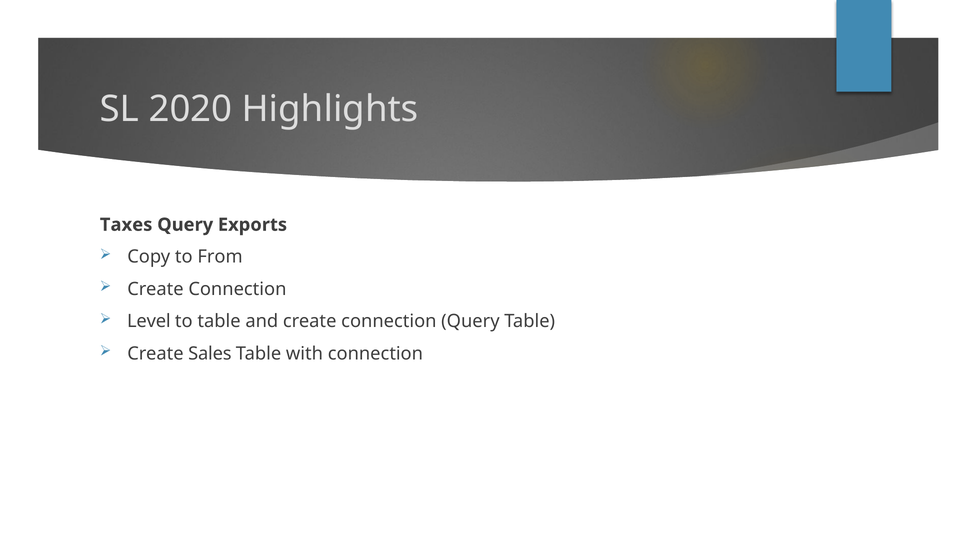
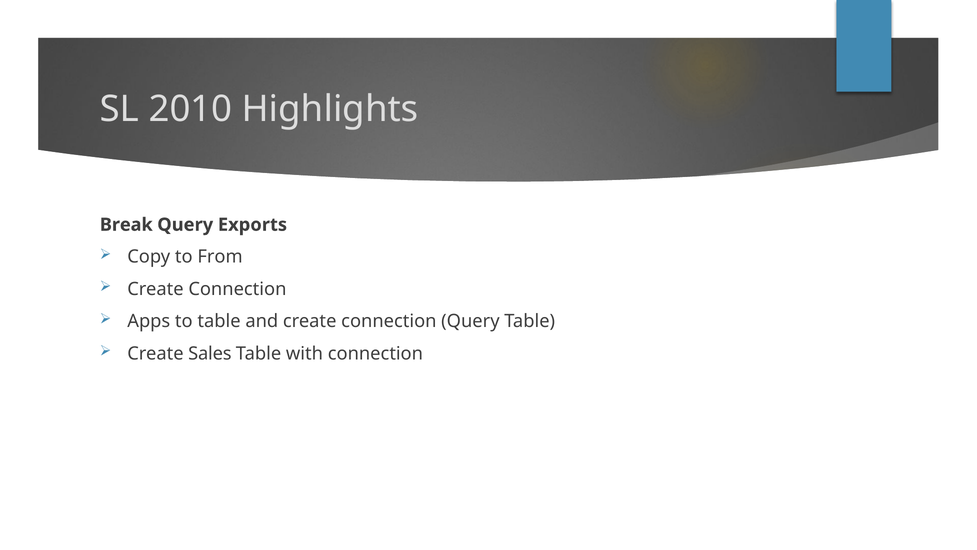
2020: 2020 -> 2010 (190, 109)
Taxes: Taxes -> Break (126, 225)
Level: Level -> Apps (149, 321)
